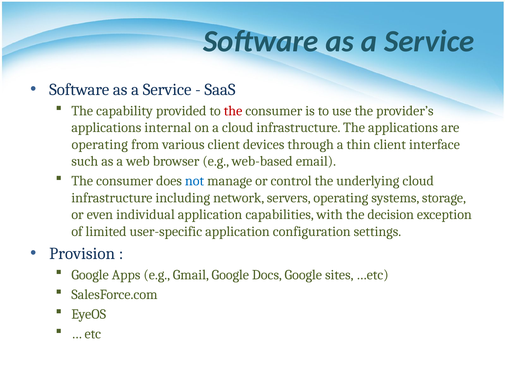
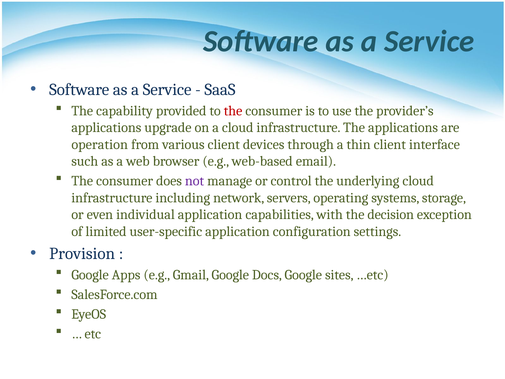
internal: internal -> upgrade (168, 128)
operating: operating -> operation (100, 144)
not colour: blue -> purple (195, 181)
